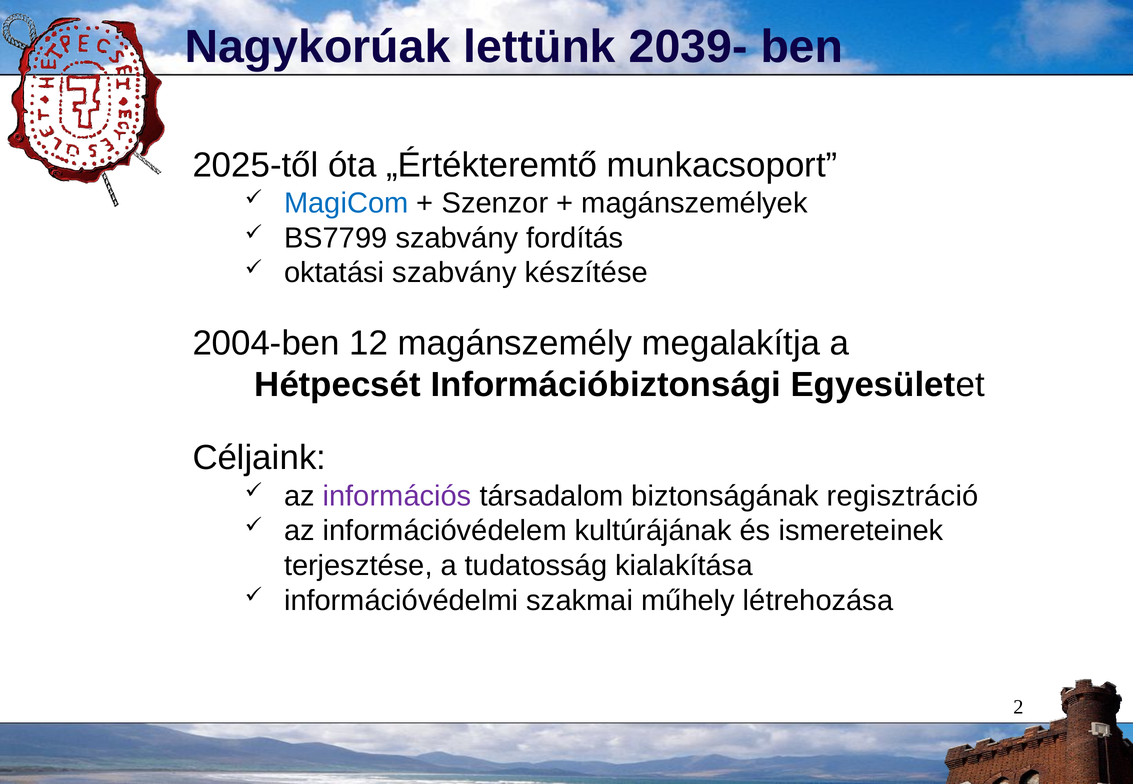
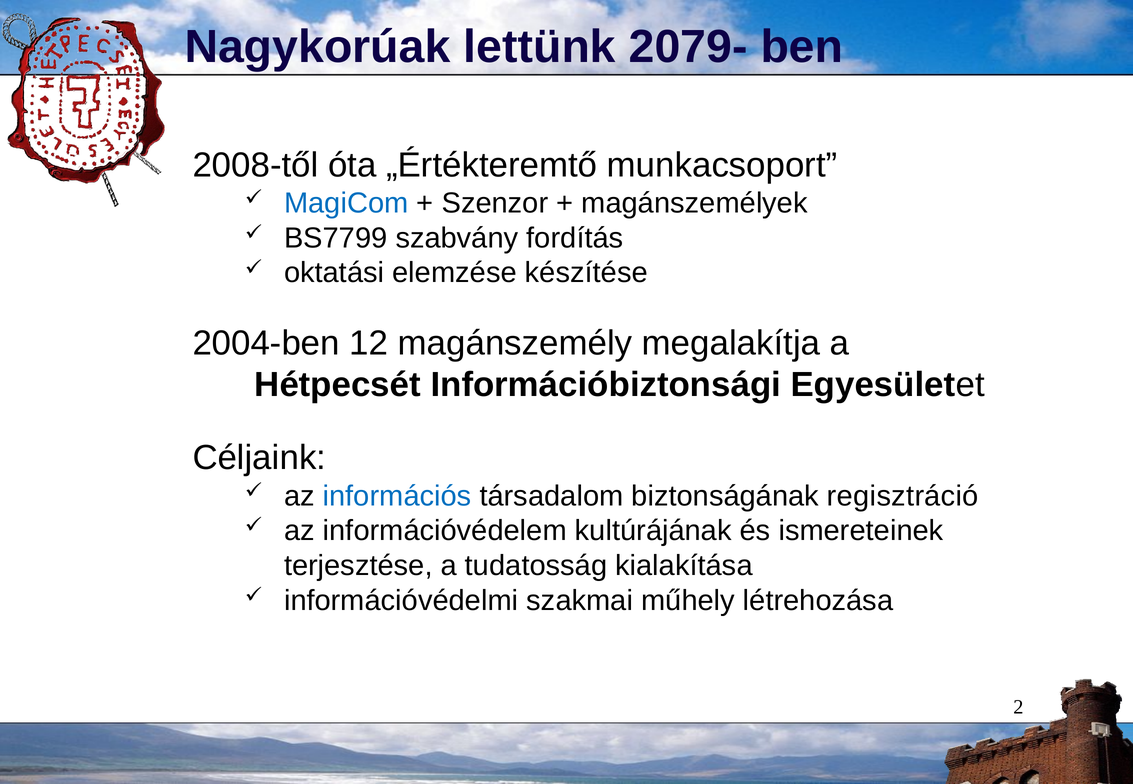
2039-: 2039- -> 2079- (688, 47)
2025-től: 2025-től -> 2008-től (255, 165)
oktatási szabvány: szabvány -> elemzése (455, 273)
információs colour: purple -> blue (397, 496)
